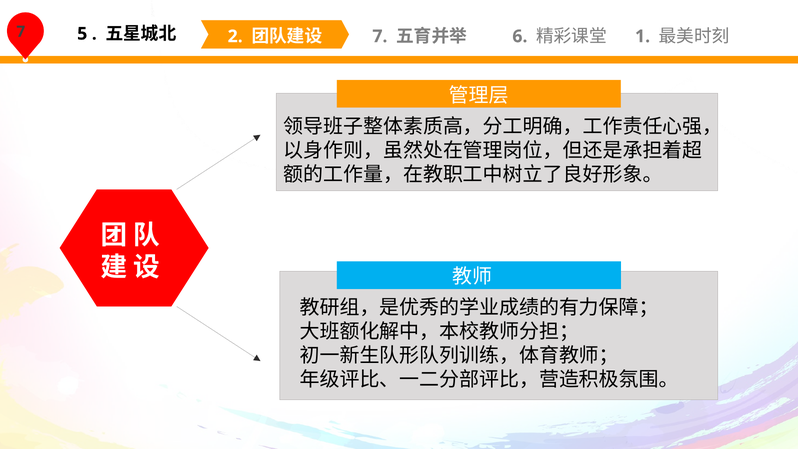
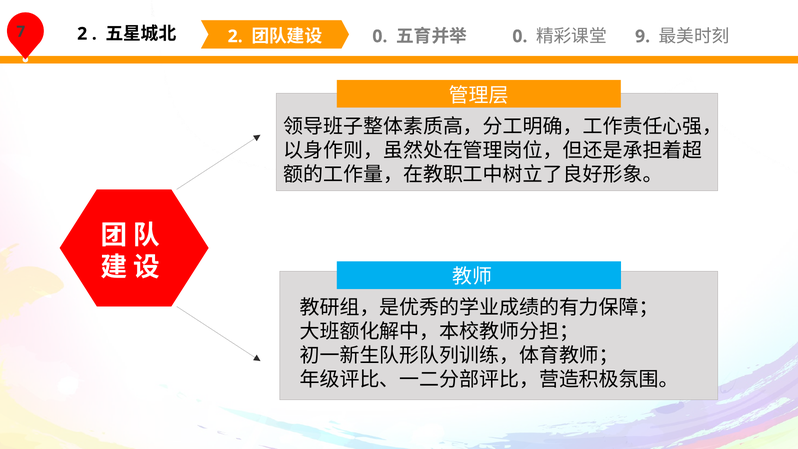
5: 5 -> 2 (82, 34)
7: 7 -> 0 (380, 36)
6: 6 -> 0 (520, 36)
1: 1 -> 9 (643, 36)
